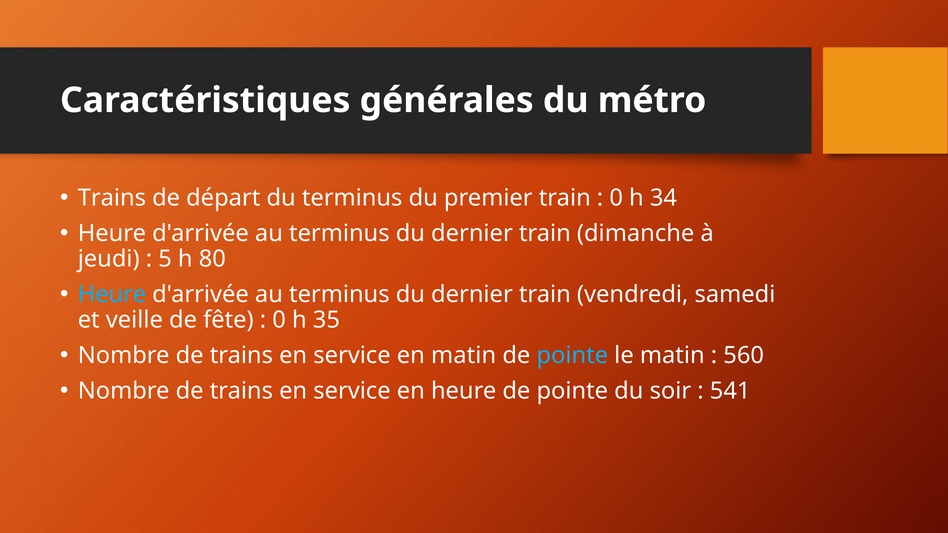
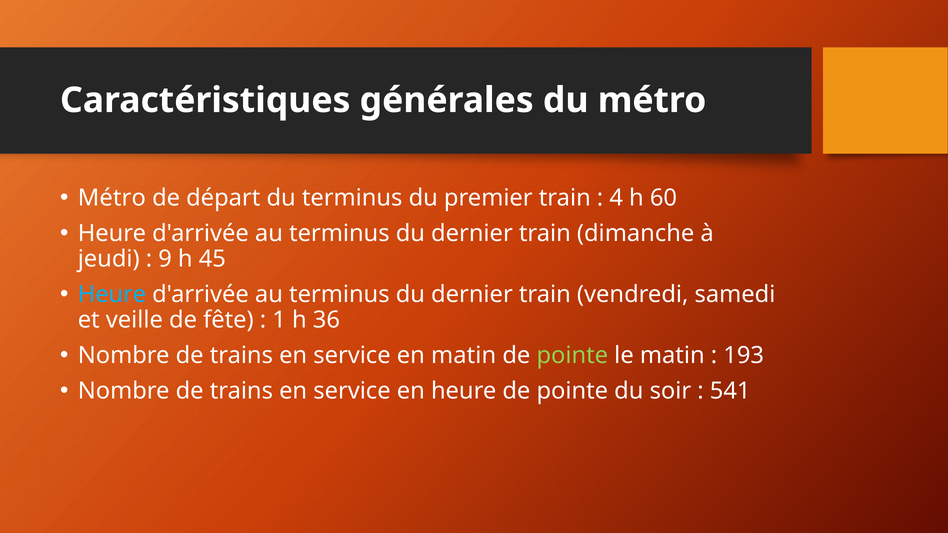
Trains: Trains -> Métro (112, 198)
0: 0 -> 4 (616, 198)
34: 34 -> 60 (663, 198)
5: 5 -> 9 (165, 259)
80: 80 -> 45 (212, 259)
0: 0 -> 1 (279, 320)
35: 35 -> 36 (326, 320)
pointe colour: light blue -> light green (572, 355)
560: 560 -> 193 (744, 355)
